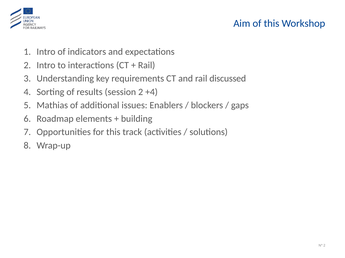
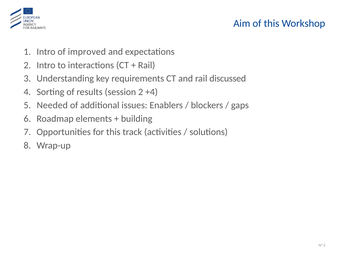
indicators: indicators -> improved (87, 52)
Mathias: Mathias -> Needed (52, 106)
